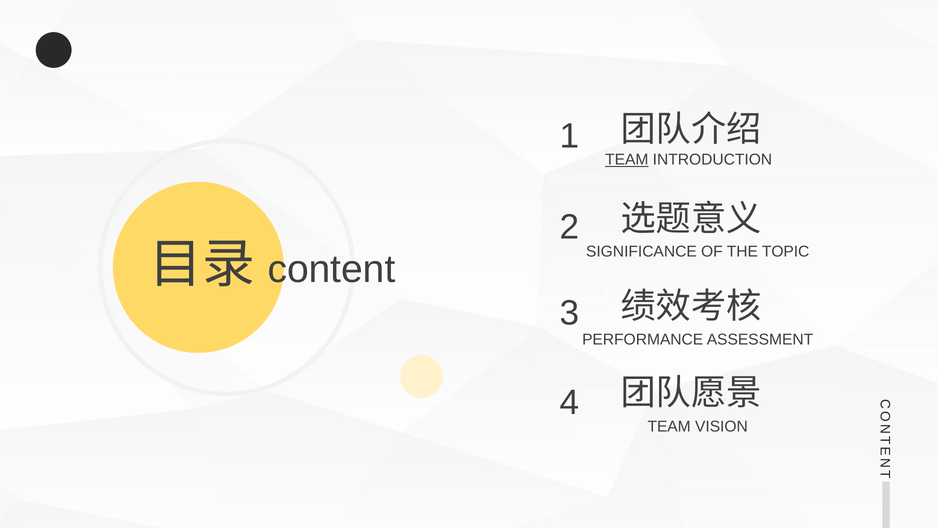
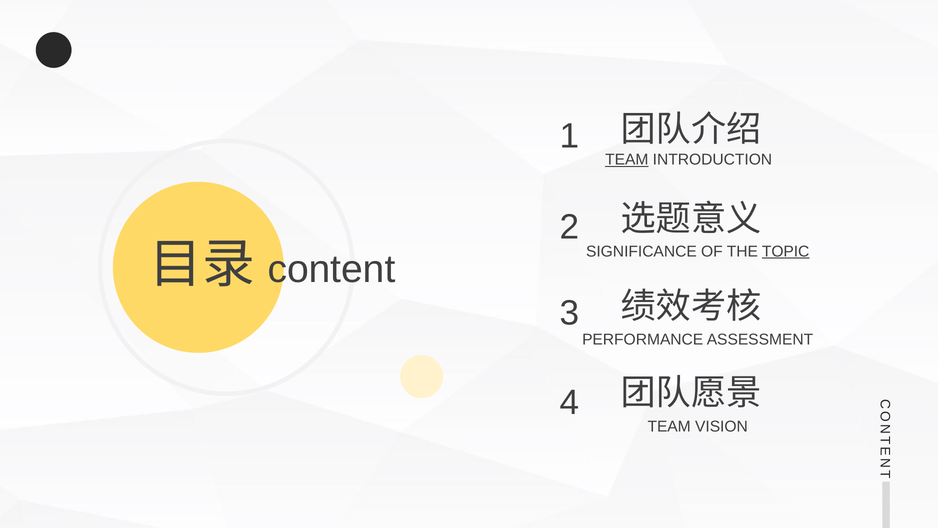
TOPIC underline: none -> present (786, 251)
